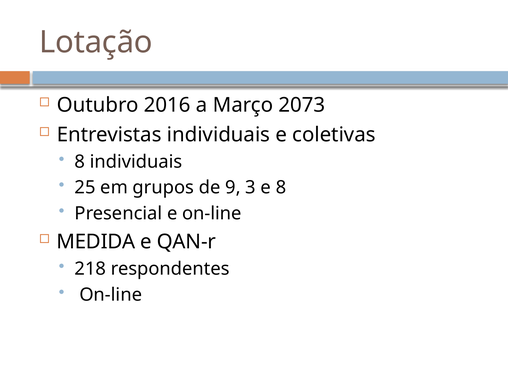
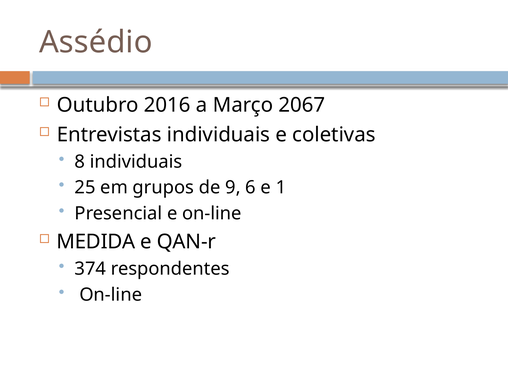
Lotação: Lotação -> Assédio (96, 42)
2073: 2073 -> 2067 (302, 105)
3: 3 -> 6 (251, 188)
e 8: 8 -> 1 (281, 188)
218: 218 -> 374 (90, 269)
